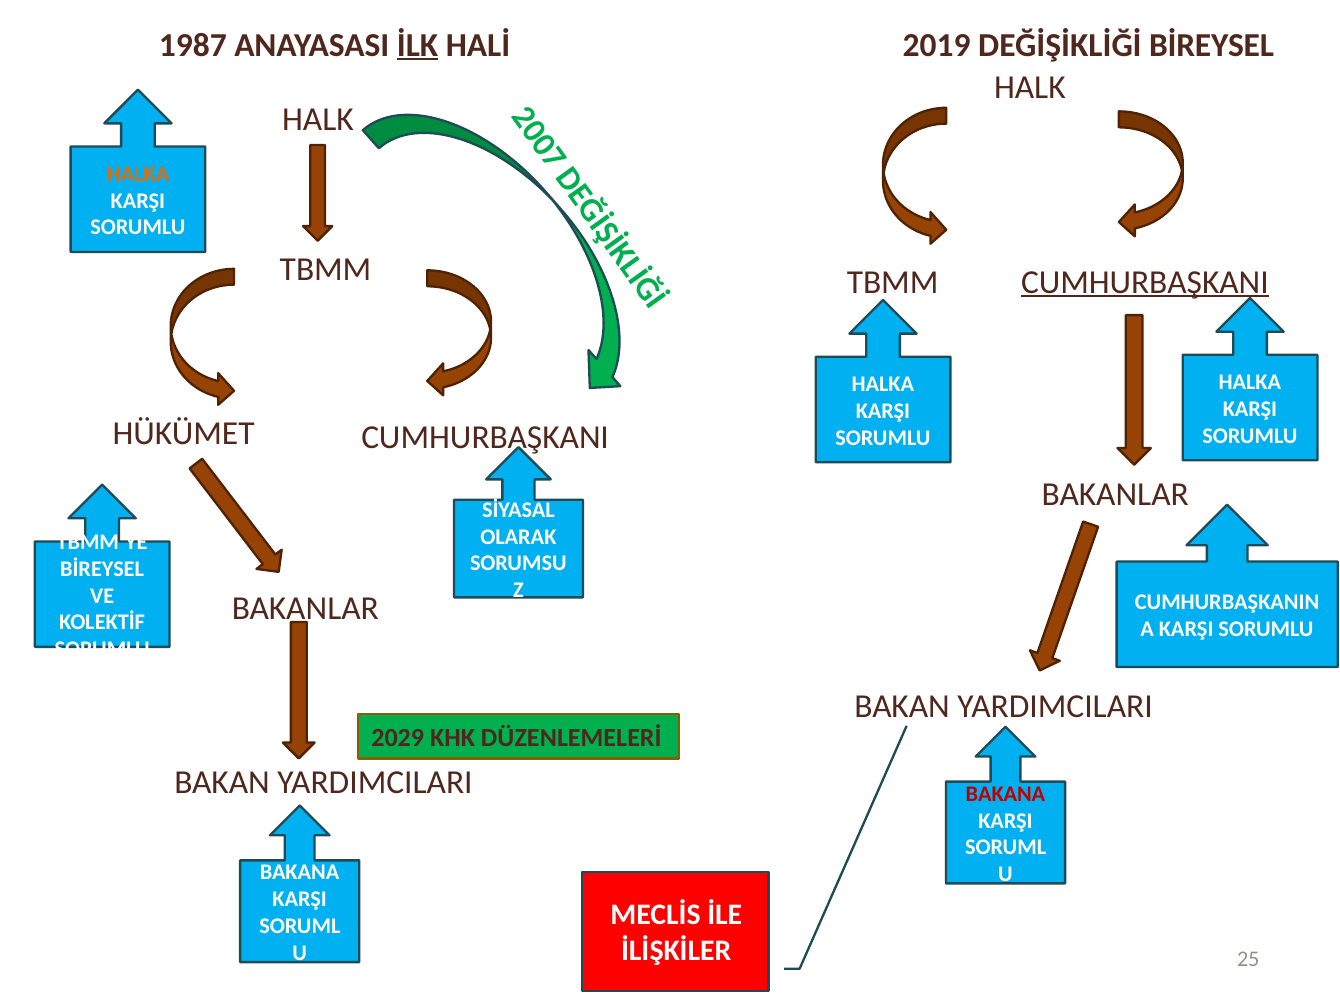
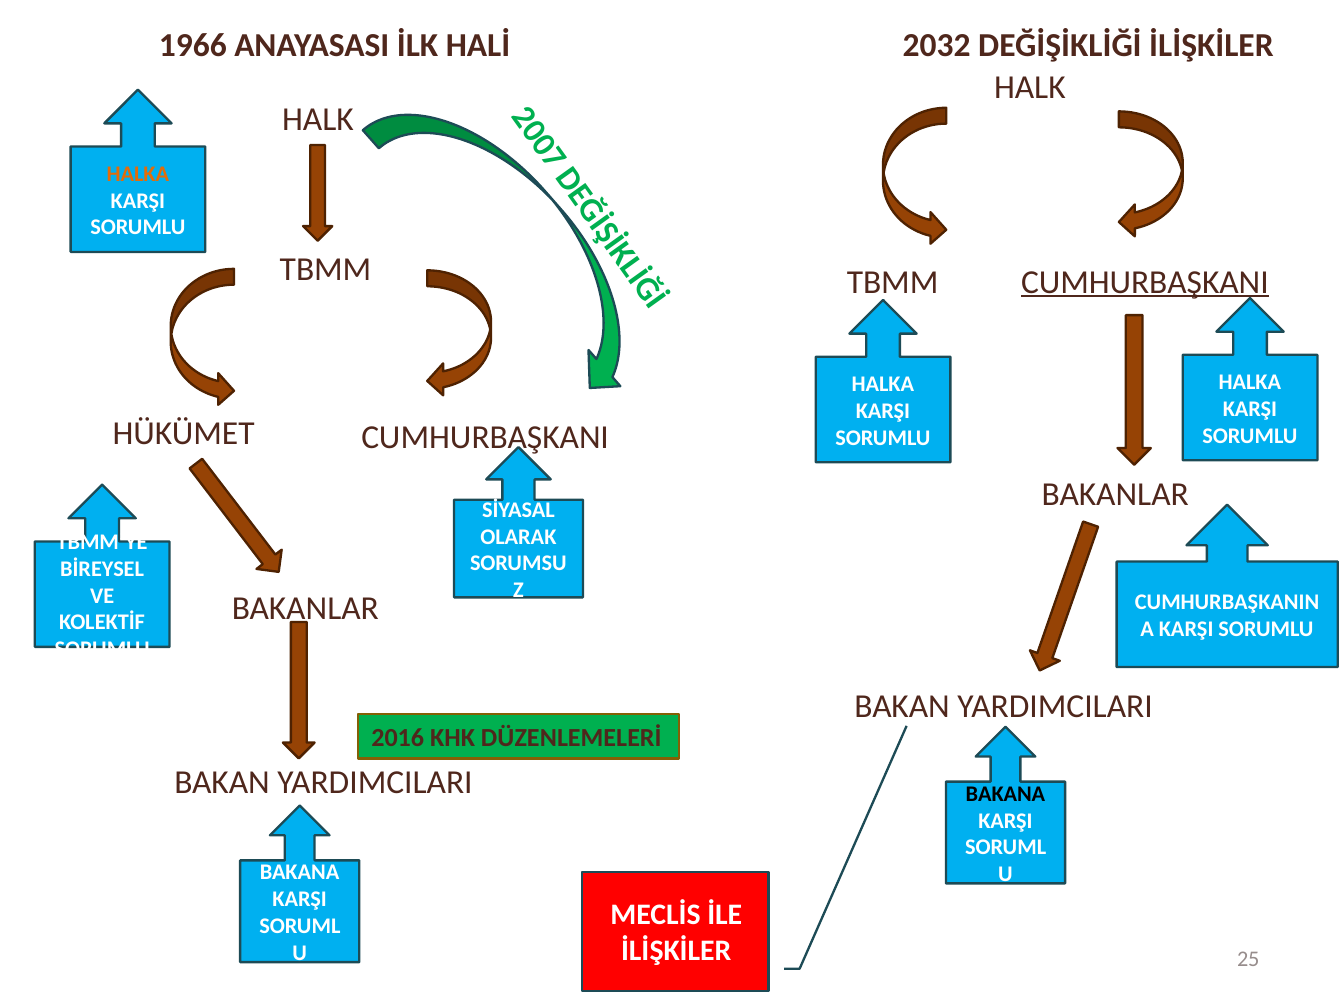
1987: 1987 -> 1966 (193, 45)
İLK underline: present -> none (418, 45)
2019: 2019 -> 2032 (937, 45)
DEĞİŞİKLİĞİ BİREYSEL: BİREYSEL -> İLİŞKİLER (1211, 45)
2029: 2029 -> 2016 (398, 738)
BAKANA colour: red -> black (1005, 794)
